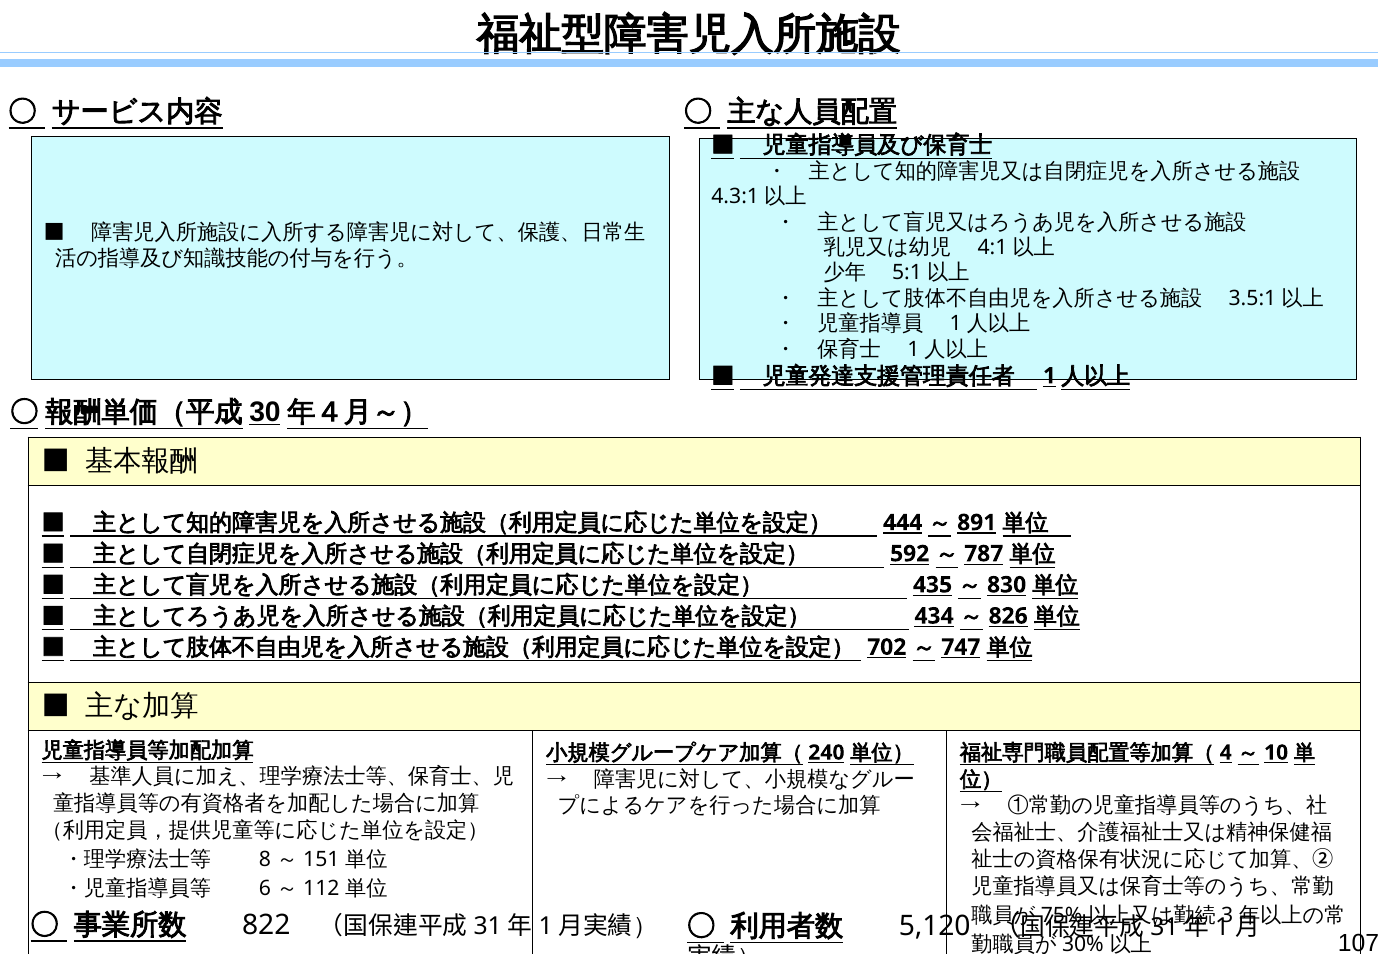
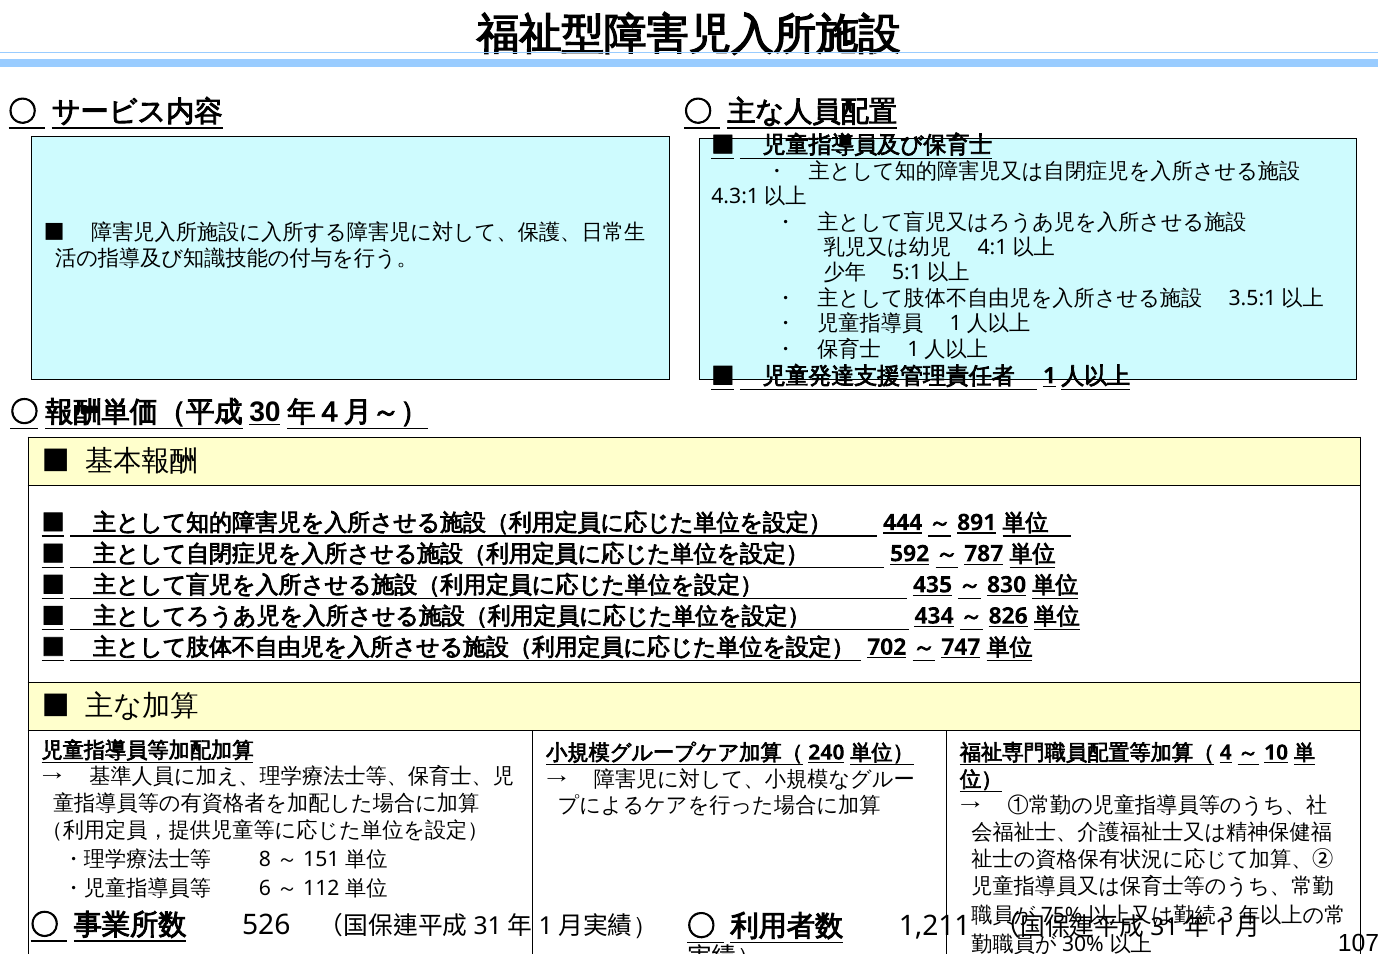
822: 822 -> 526 (266, 925)
5,120: 5,120 -> 1,211 (935, 926)
